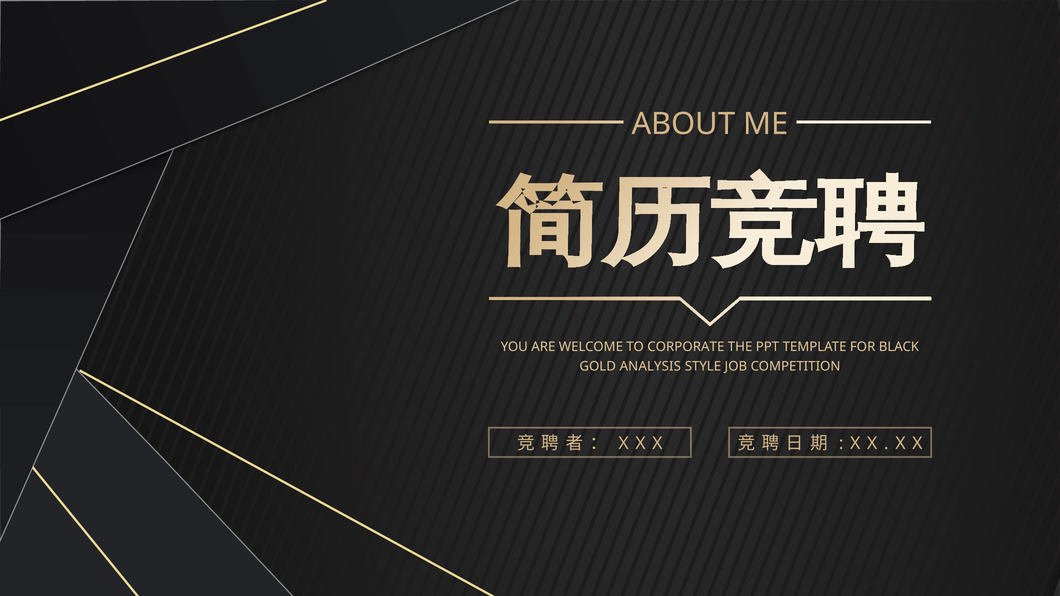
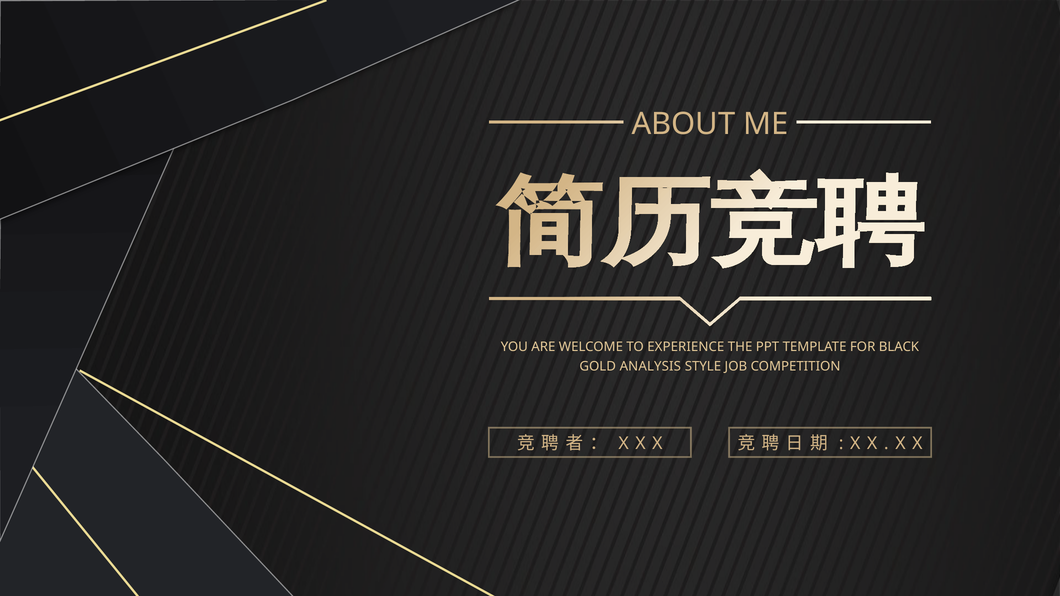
CORPORATE: CORPORATE -> EXPERIENCE (686, 347)
